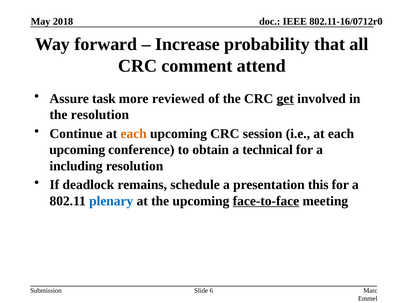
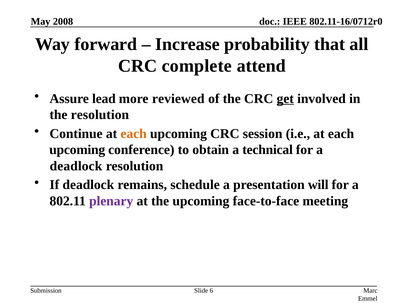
2018: 2018 -> 2008 (63, 22)
comment: comment -> complete (197, 66)
task: task -> lead (104, 99)
including: including -> deadlock (76, 166)
this: this -> will (318, 185)
plenary colour: blue -> purple (111, 201)
face-to-face underline: present -> none (266, 201)
